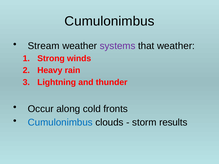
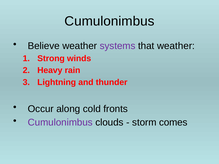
Stream: Stream -> Believe (44, 46)
Cumulonimbus colour: blue -> purple (60, 123)
results: results -> comes (173, 123)
